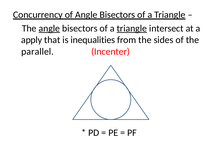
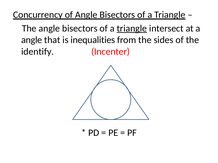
angle underline: present -> none (49, 28)
apply: apply -> angle (32, 40)
parallel: parallel -> identify (38, 52)
